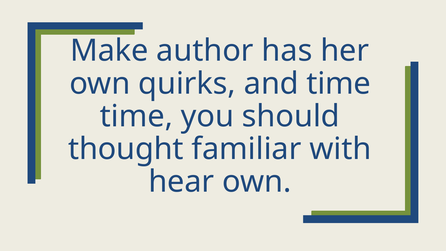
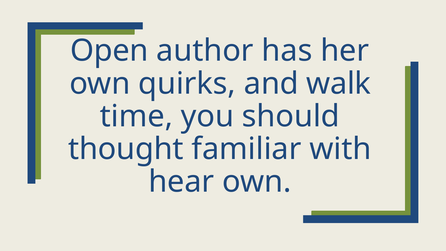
Make: Make -> Open (109, 51)
and time: time -> walk (339, 84)
